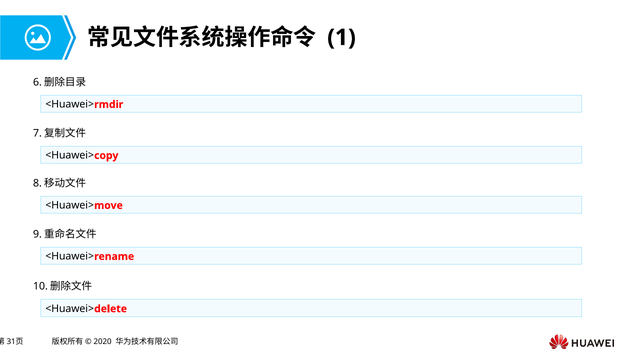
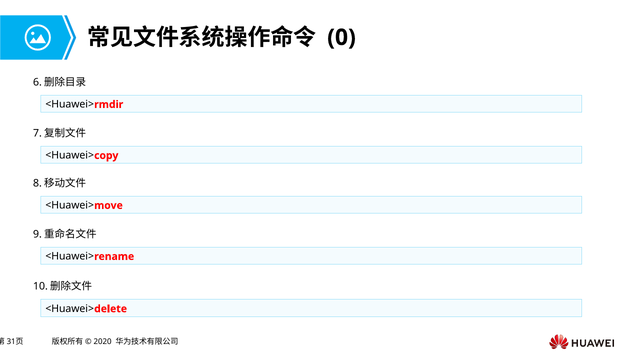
1: 1 -> 0 (342, 37)
